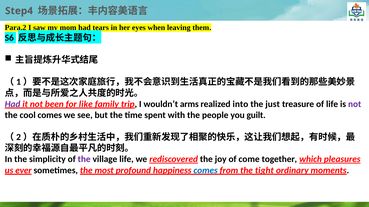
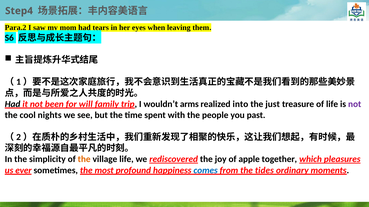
Had colour: purple -> black (13, 104)
like: like -> will (86, 104)
cool comes: comes -> nights (50, 115)
guilt: guilt -> past (256, 115)
the colour: purple -> orange (84, 160)
come: come -> apple (249, 160)
tight: tight -> tides (264, 171)
